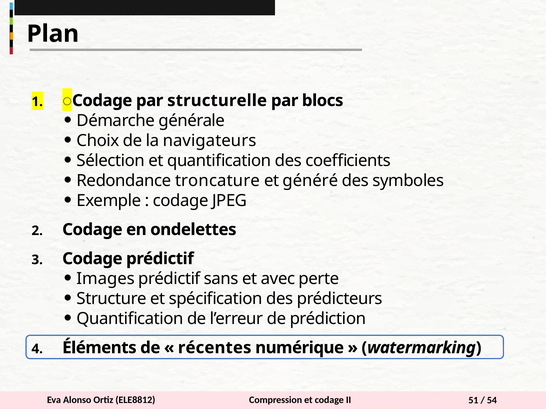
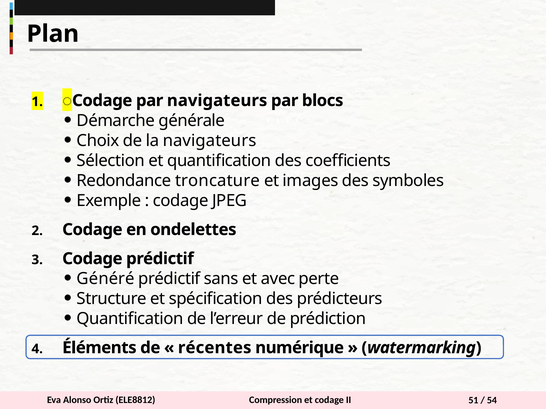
par structurelle: structurelle -> navigateurs (217, 101)
généré: généré -> images (311, 181)
Images: Images -> Généré (106, 279)
